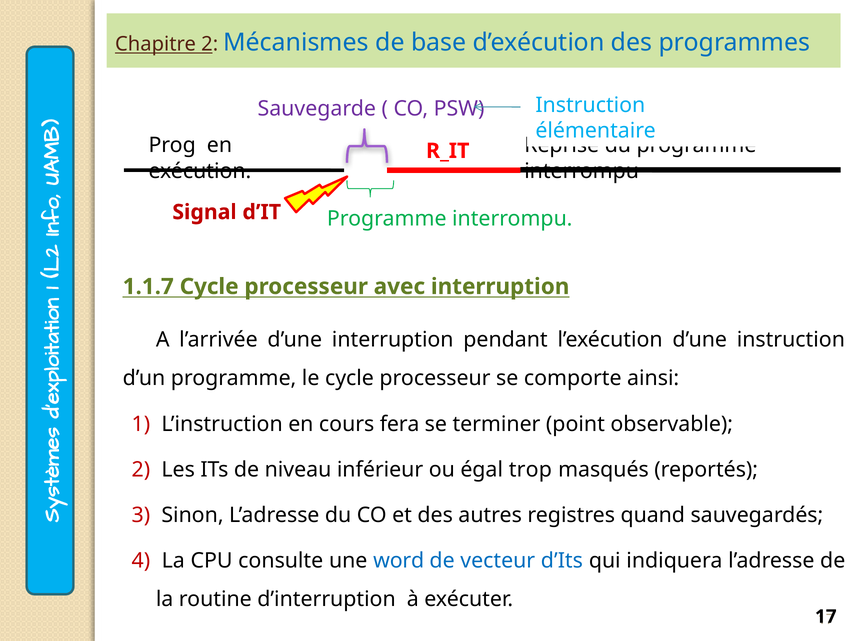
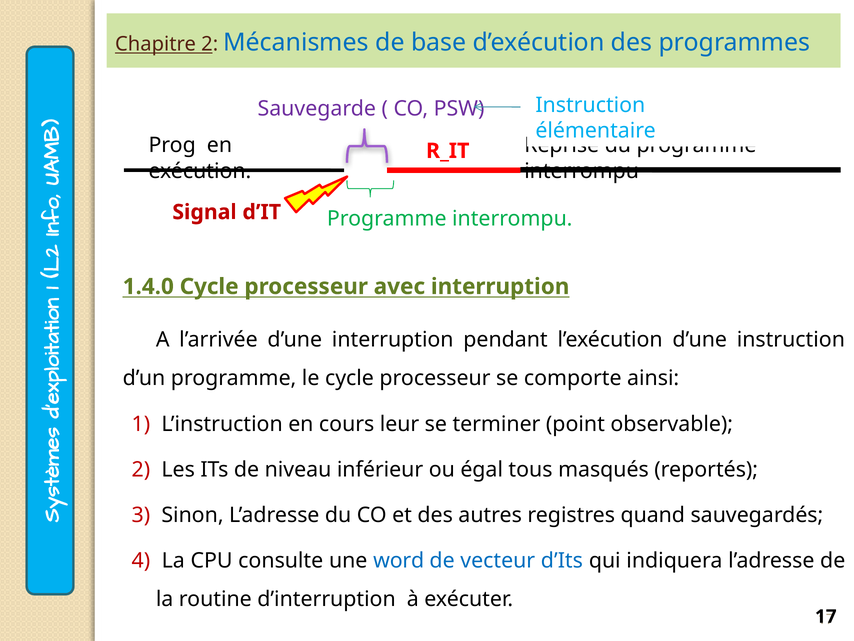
1.1.7: 1.1.7 -> 1.4.0 (148, 286)
fera: fera -> leur (400, 424)
trop: trop -> tous (530, 469)
